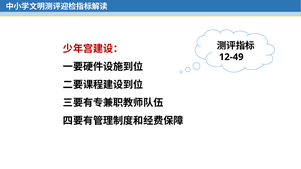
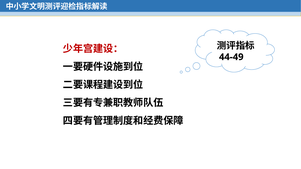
12-49: 12-49 -> 44-49 (231, 57)
